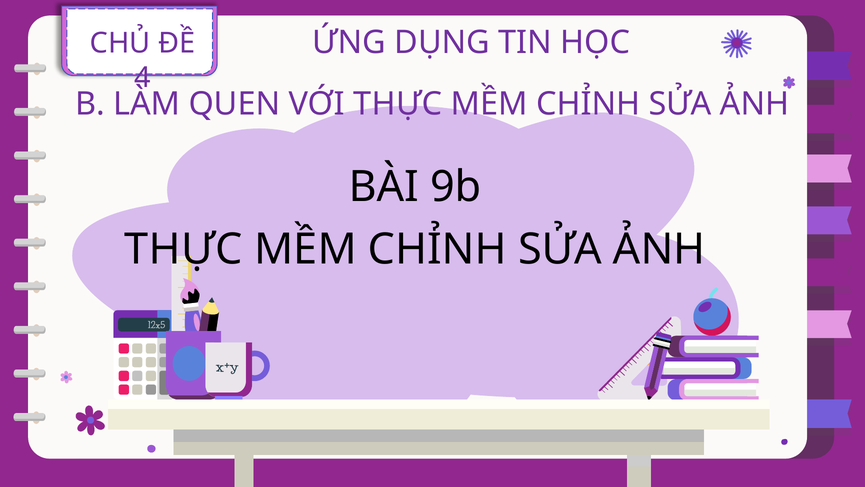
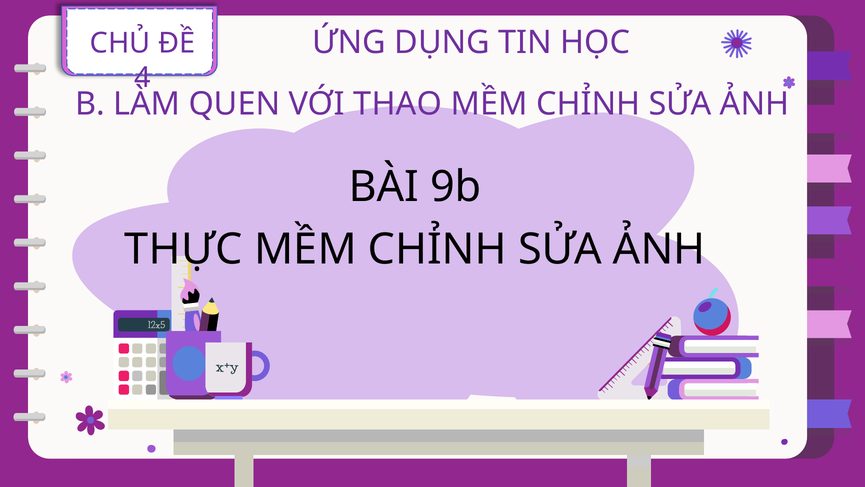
VỚI THỰC: THỰC -> THAO (398, 104)
